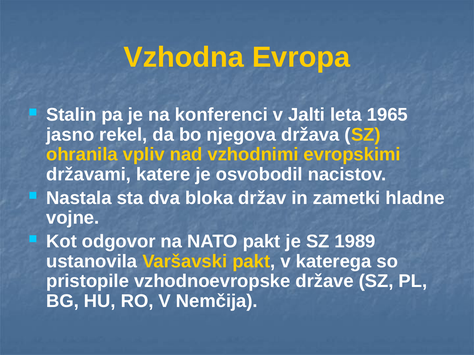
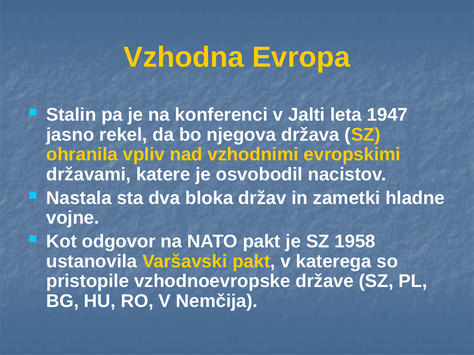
1965: 1965 -> 1947 (387, 115)
1989: 1989 -> 1958 (355, 242)
